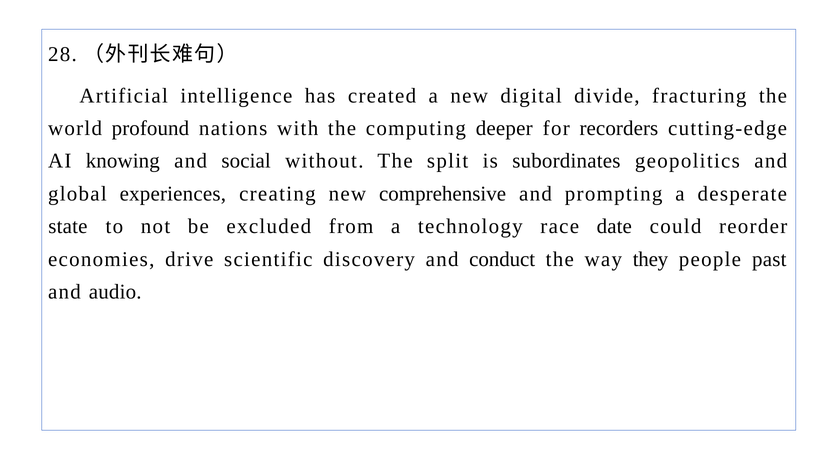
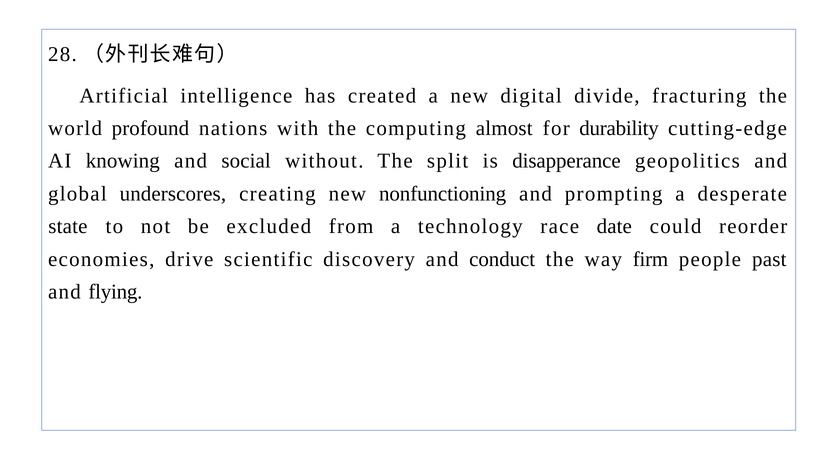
deeper: deeper -> almost (504, 128)
recorders: recorders -> durability (619, 128)
subordinates: subordinates -> disapperance (566, 161)
experiences: experiences -> underscores (173, 193)
comprehensive: comprehensive -> nonfunctioning (443, 193)
they: they -> firm (650, 259)
audio: audio -> flying (115, 291)
